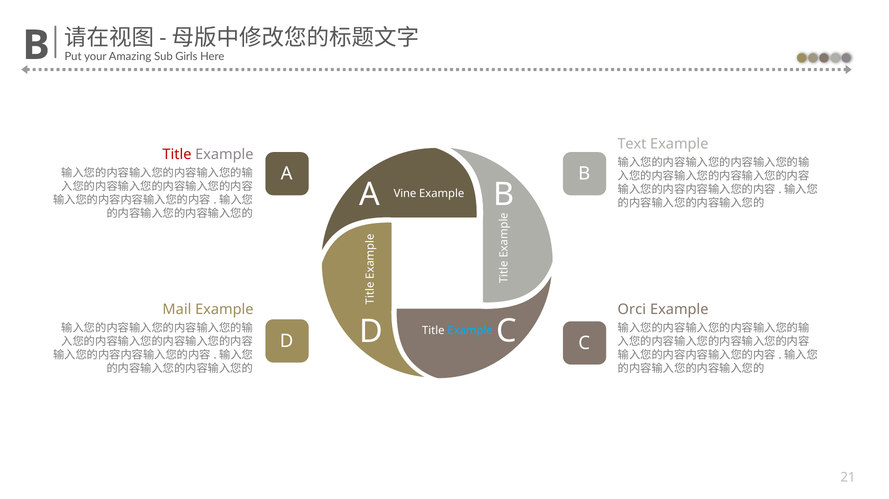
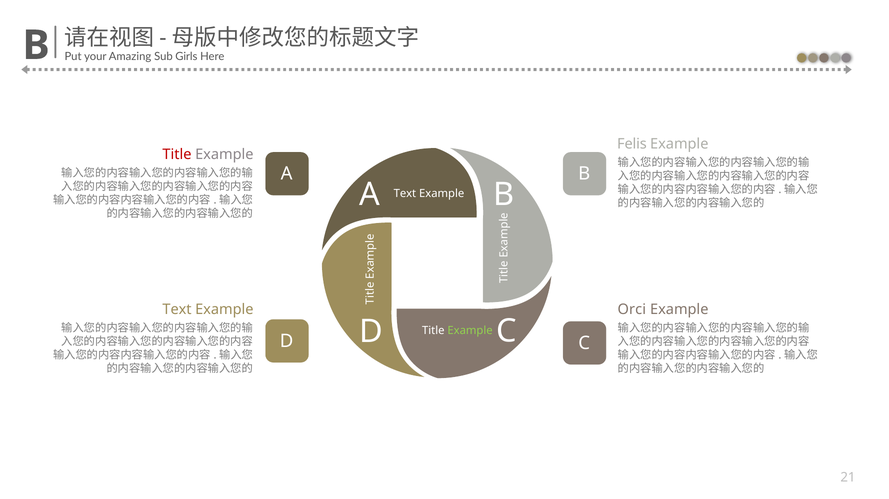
Text: Text -> Felis (632, 144)
Vine: Vine -> Text (405, 193)
Mail: Mail -> Text (177, 310)
Example colour: light blue -> light green (470, 330)
